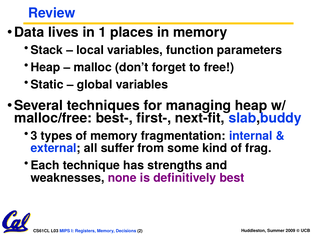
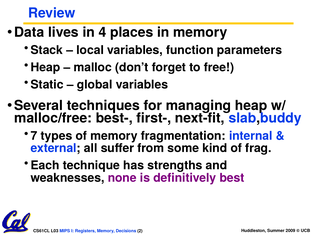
1: 1 -> 4 (102, 32)
3: 3 -> 7 (34, 135)
